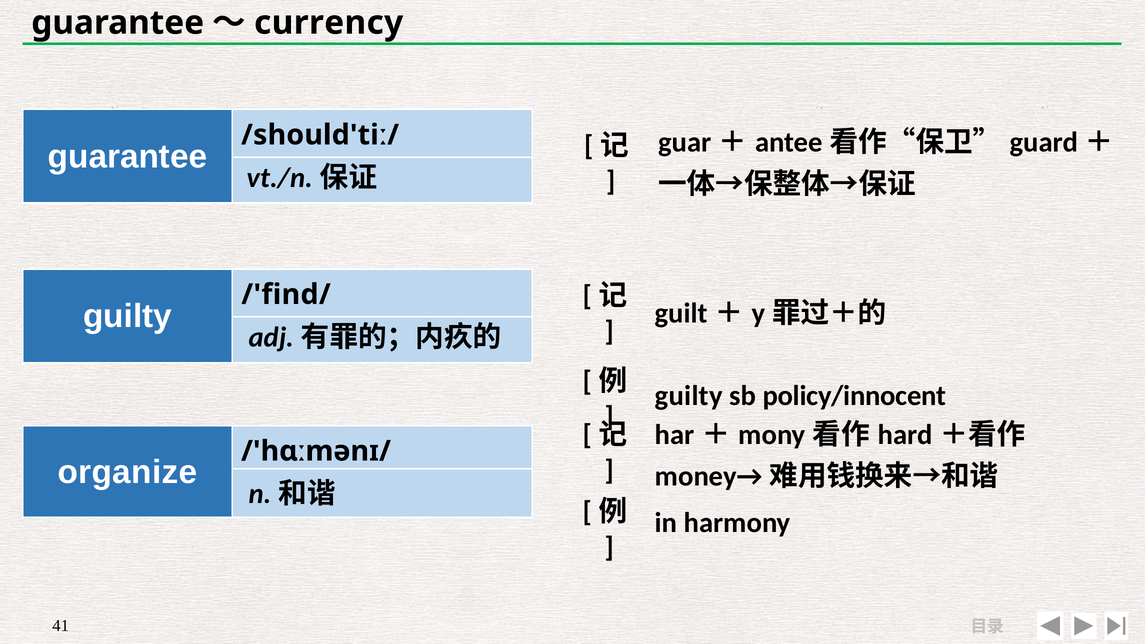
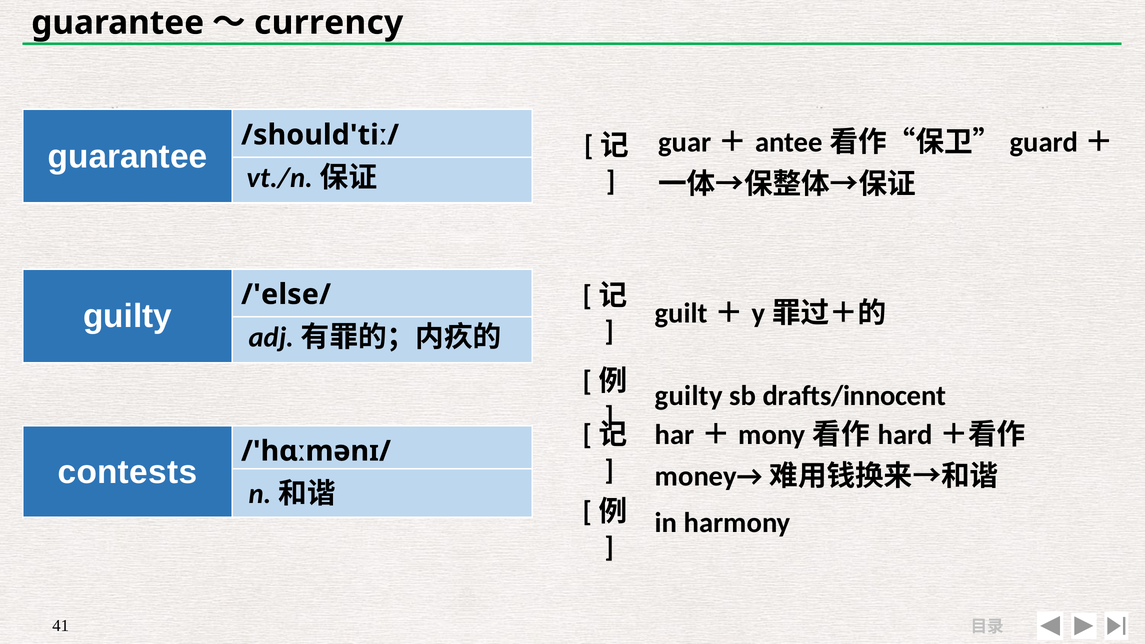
/'find/: /'find/ -> /'else/ (286, 295)
policy/innocent: policy/innocent -> drafts/innocent (854, 396)
organize: organize -> contests (127, 472)
